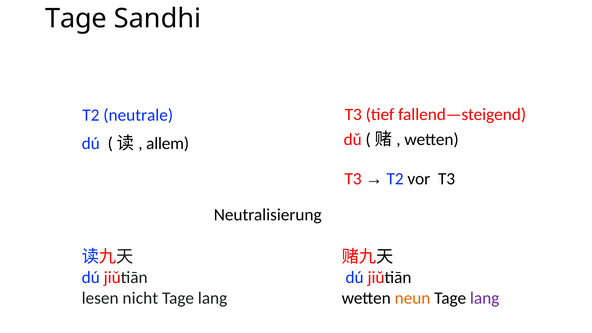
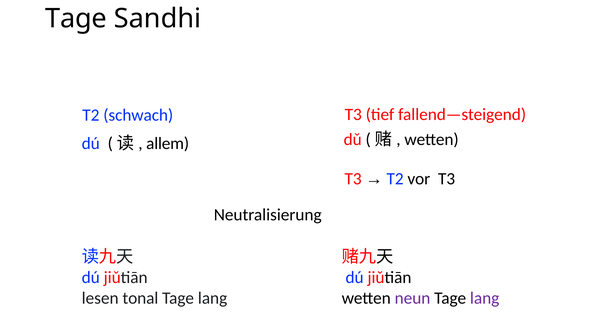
neutrale: neutrale -> schwach (138, 115)
nicht: nicht -> tonal (140, 298)
neun colour: orange -> purple (412, 298)
